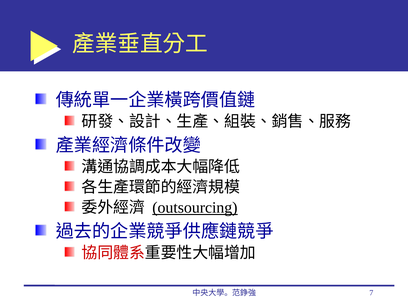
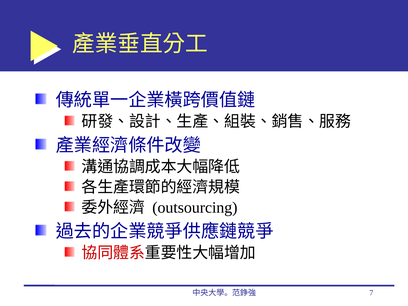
outsourcing underline: present -> none (195, 208)
